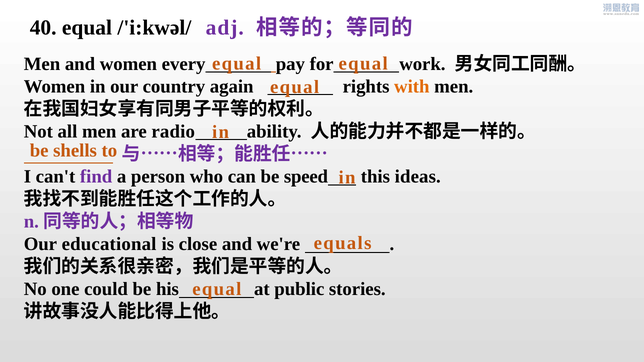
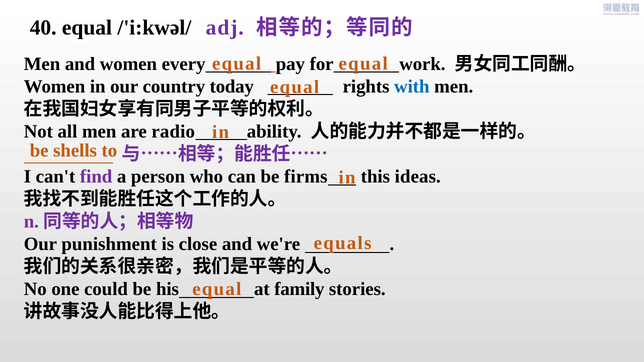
again: again -> today (232, 86)
with colour: orange -> blue (412, 86)
speed: speed -> firms (306, 177)
educational: educational -> punishment (109, 244)
public: public -> family (299, 289)
